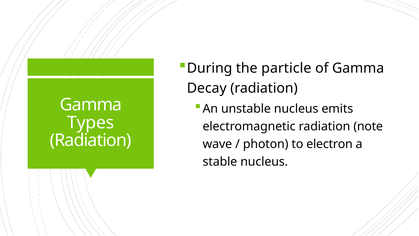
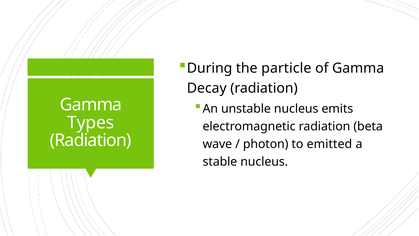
note: note -> beta (368, 126)
electron: electron -> emitted (329, 144)
